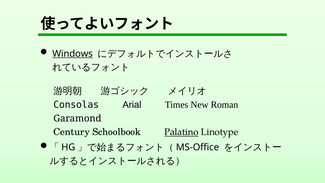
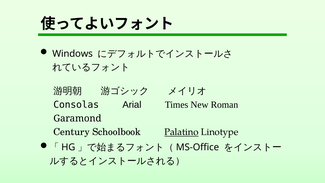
Windows underline: present -> none (73, 54)
